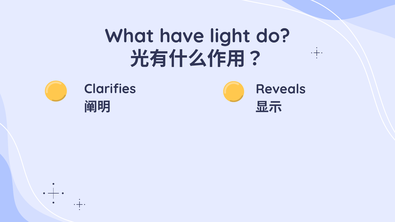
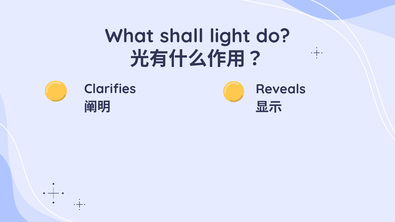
have: have -> shall (182, 36)
